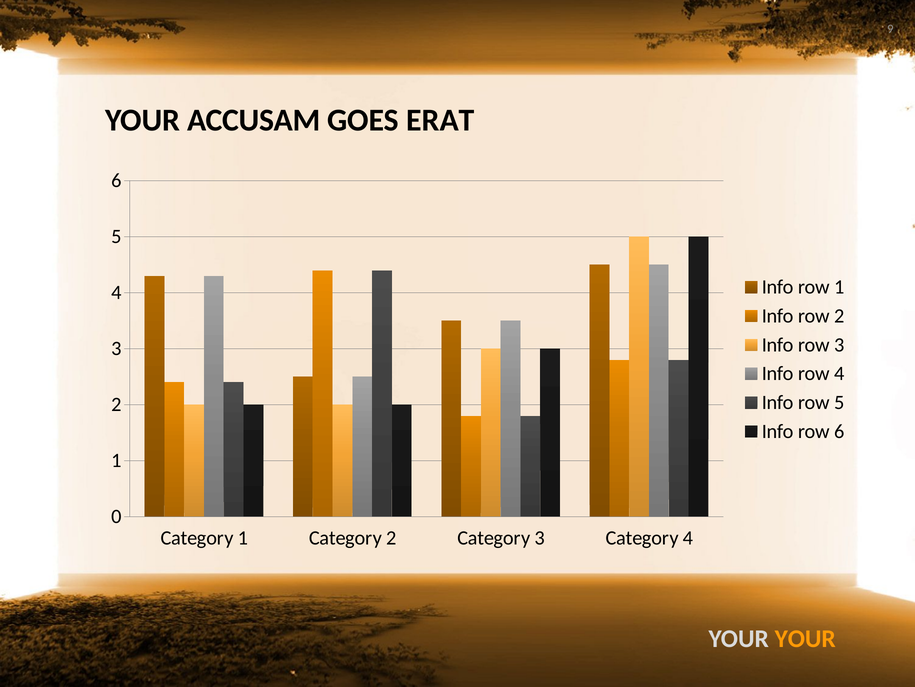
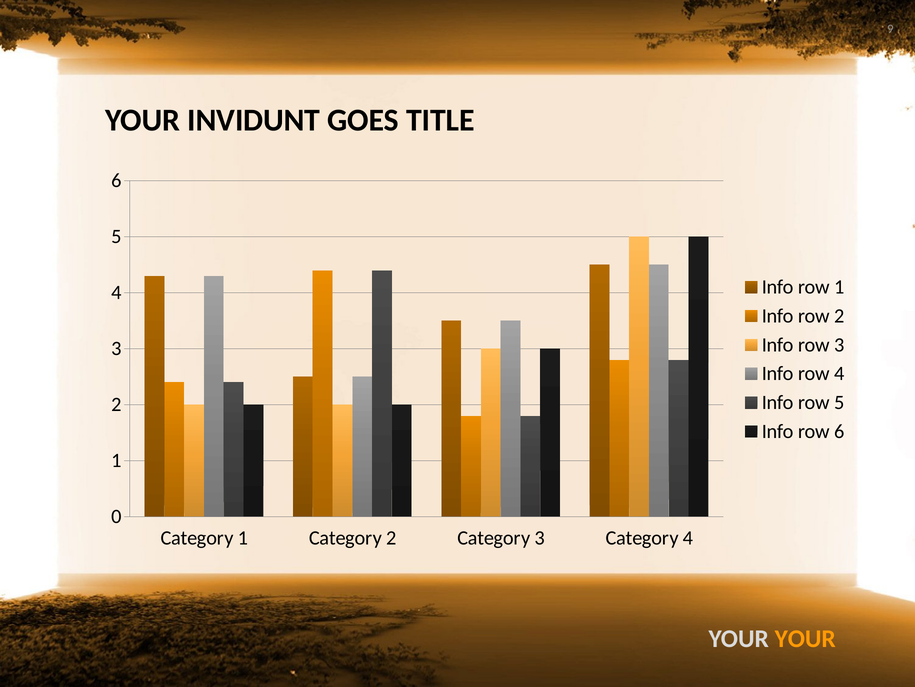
ACCUSAM: ACCUSAM -> INVIDUNT (254, 120)
ERAT: ERAT -> TITLE (440, 120)
